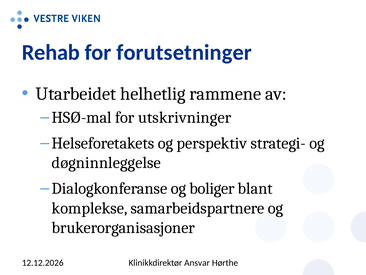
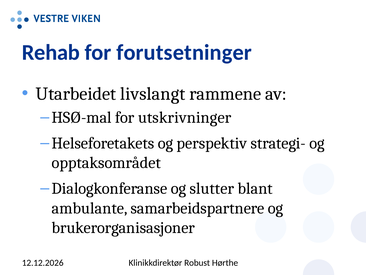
helhetlig: helhetlig -> livslangt (153, 94)
døgninnleggelse: døgninnleggelse -> opptaksområdet (106, 163)
boliger: boliger -> slutter (212, 188)
komplekse: komplekse -> ambulante (90, 208)
Ansvar: Ansvar -> Robust (197, 262)
